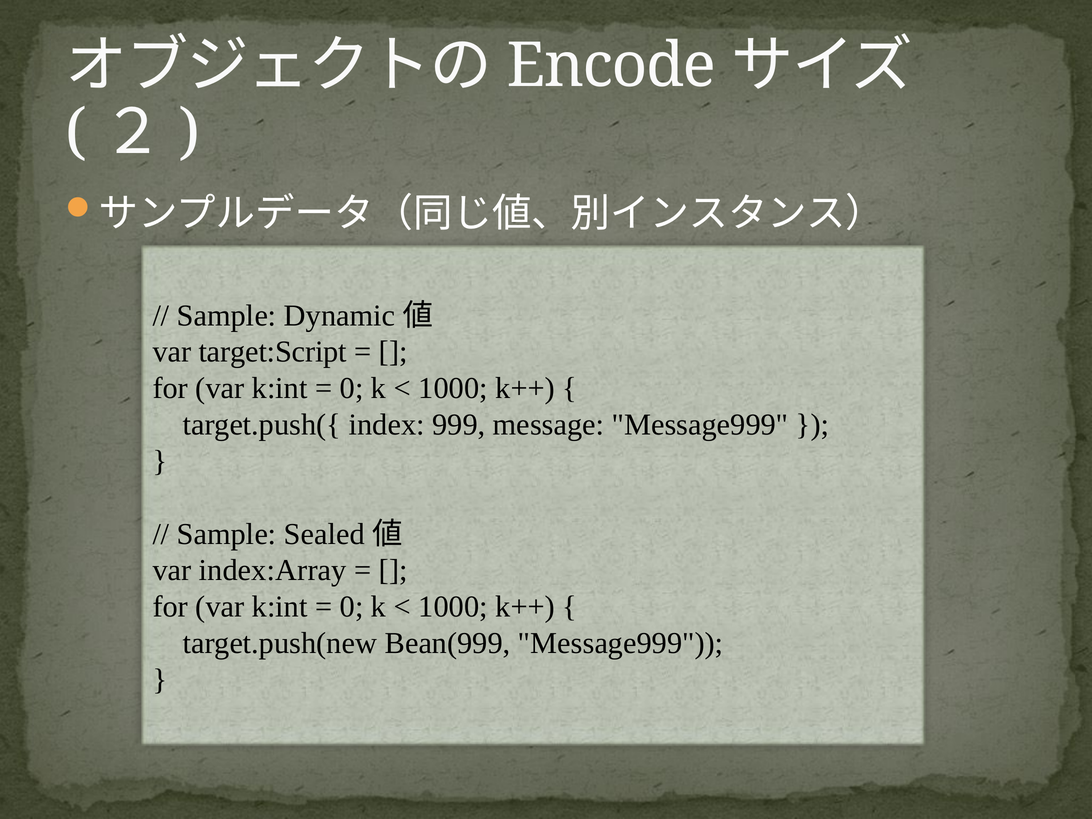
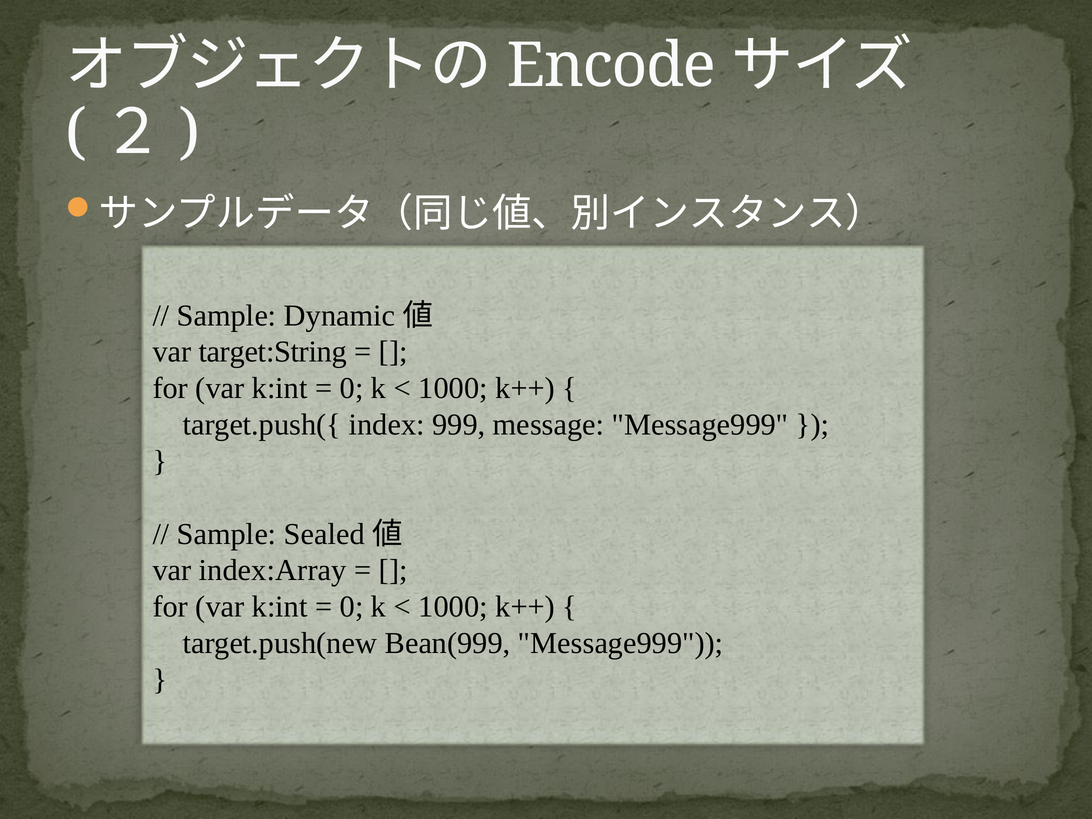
target:Script: target:Script -> target:String (273, 352)
